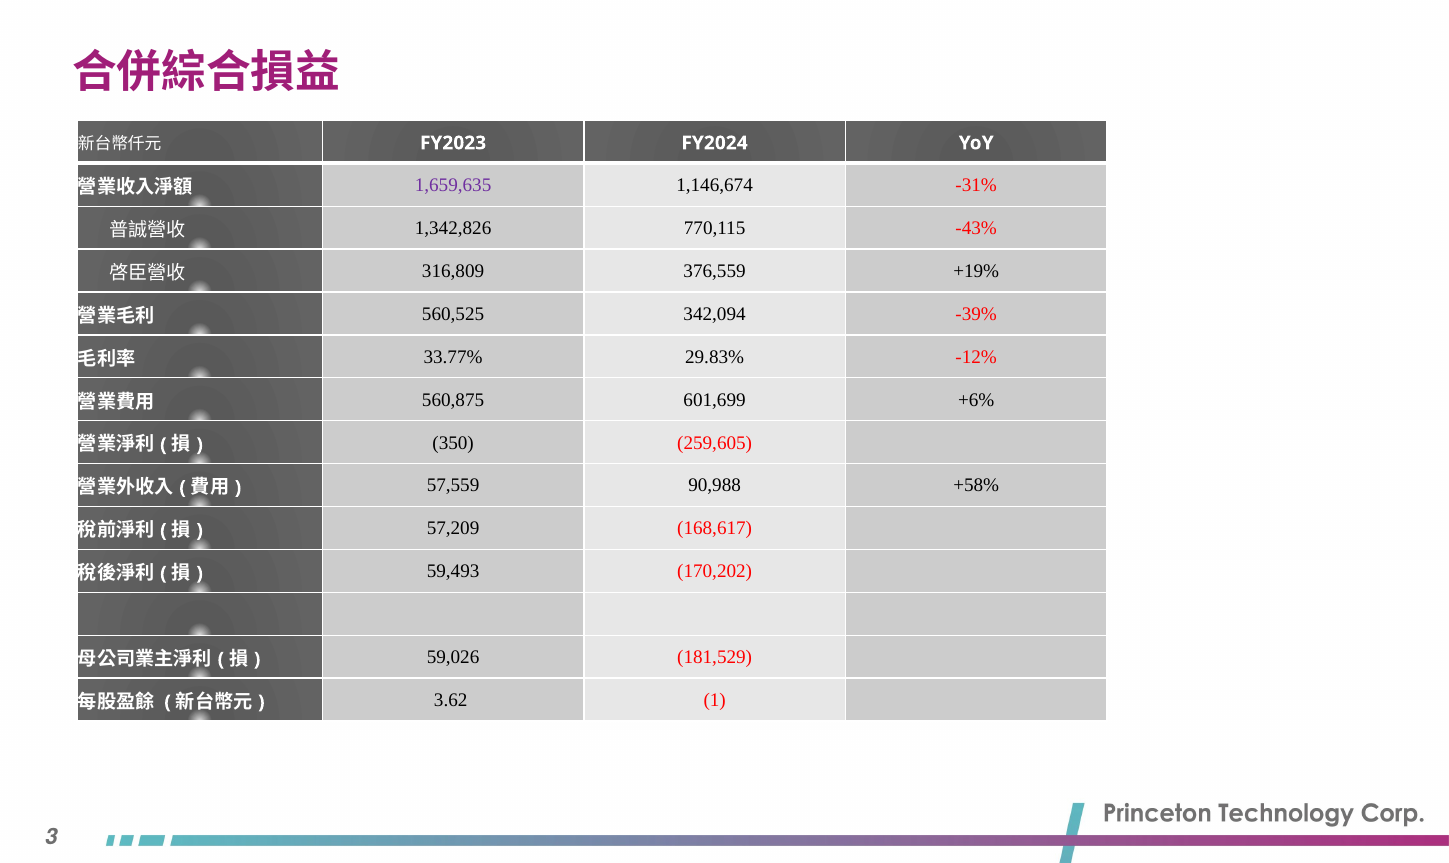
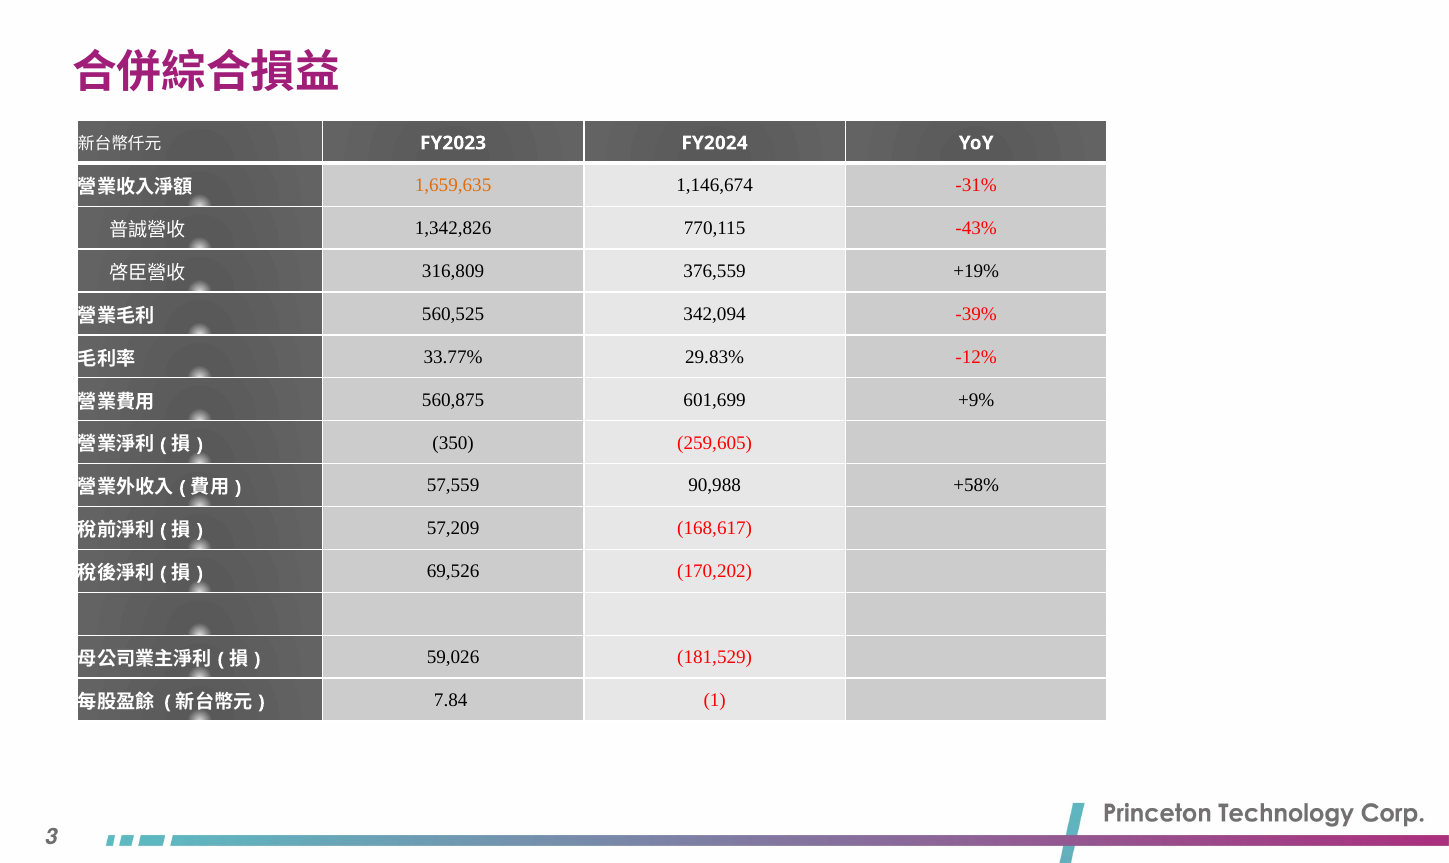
1,659,635 colour: purple -> orange (453, 185)
+6%: +6% -> +9% (976, 400)
59,493: 59,493 -> 69,526 (453, 571)
3.62: 3.62 -> 7.84 (451, 700)
